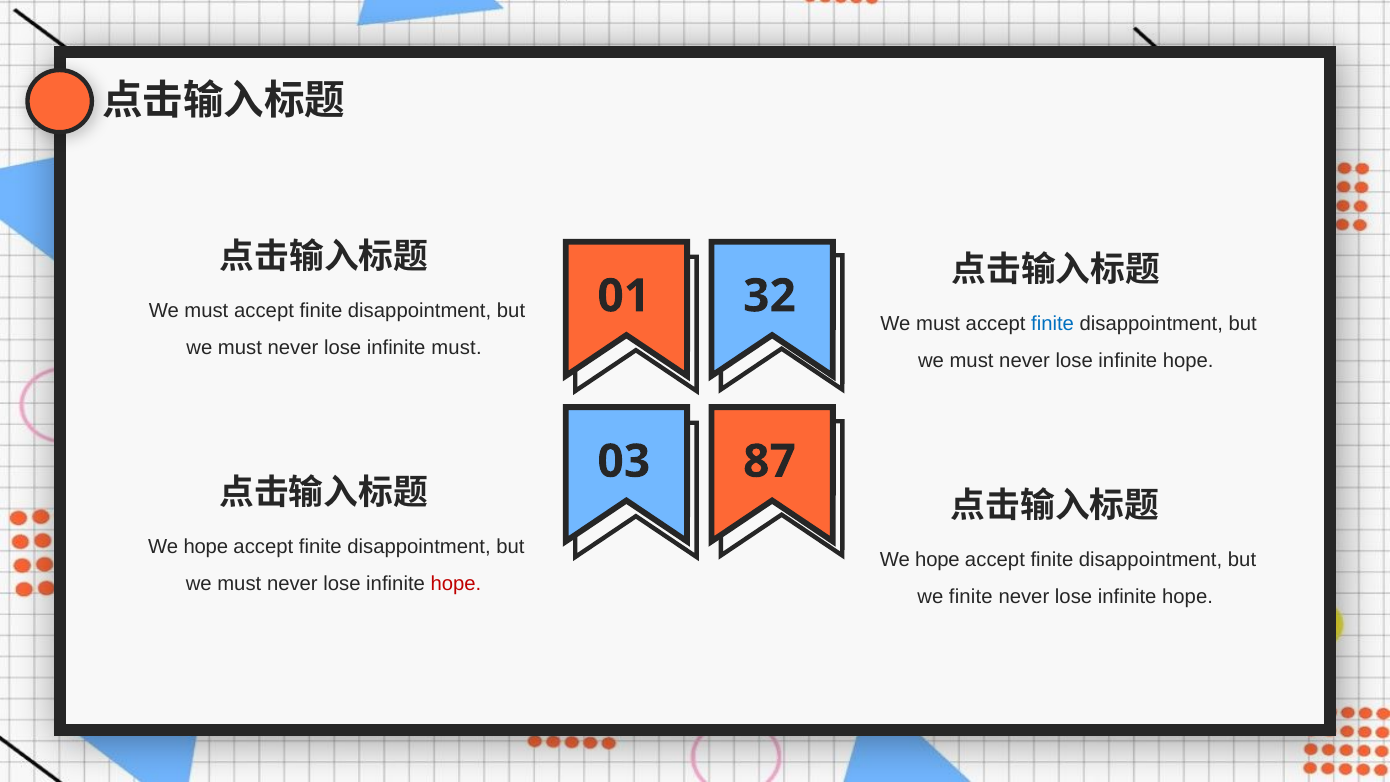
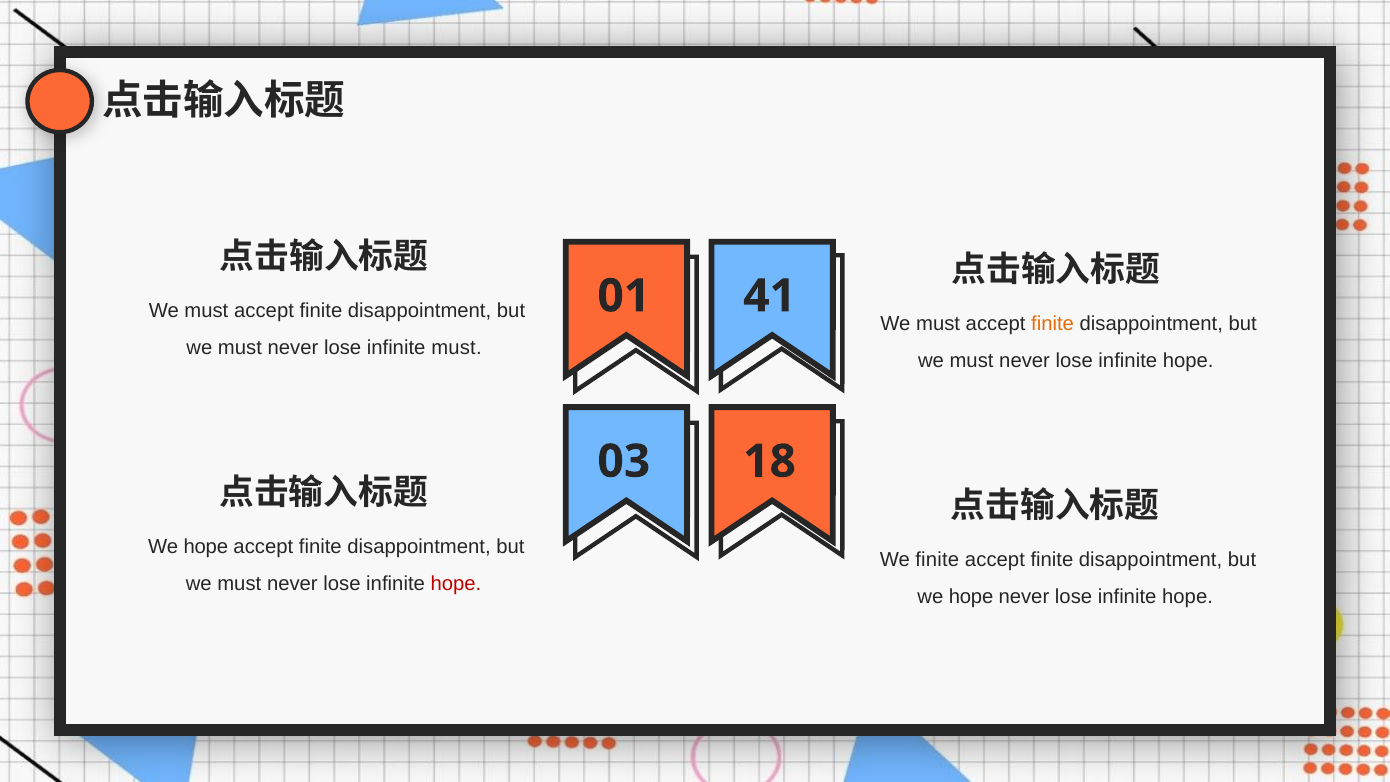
32: 32 -> 41 (770, 296)
finite colour: blue -> orange (1053, 324)
87: 87 -> 18 (770, 461)
hope: hope -> finite (937, 560)
finite: finite -> hope (971, 596)
